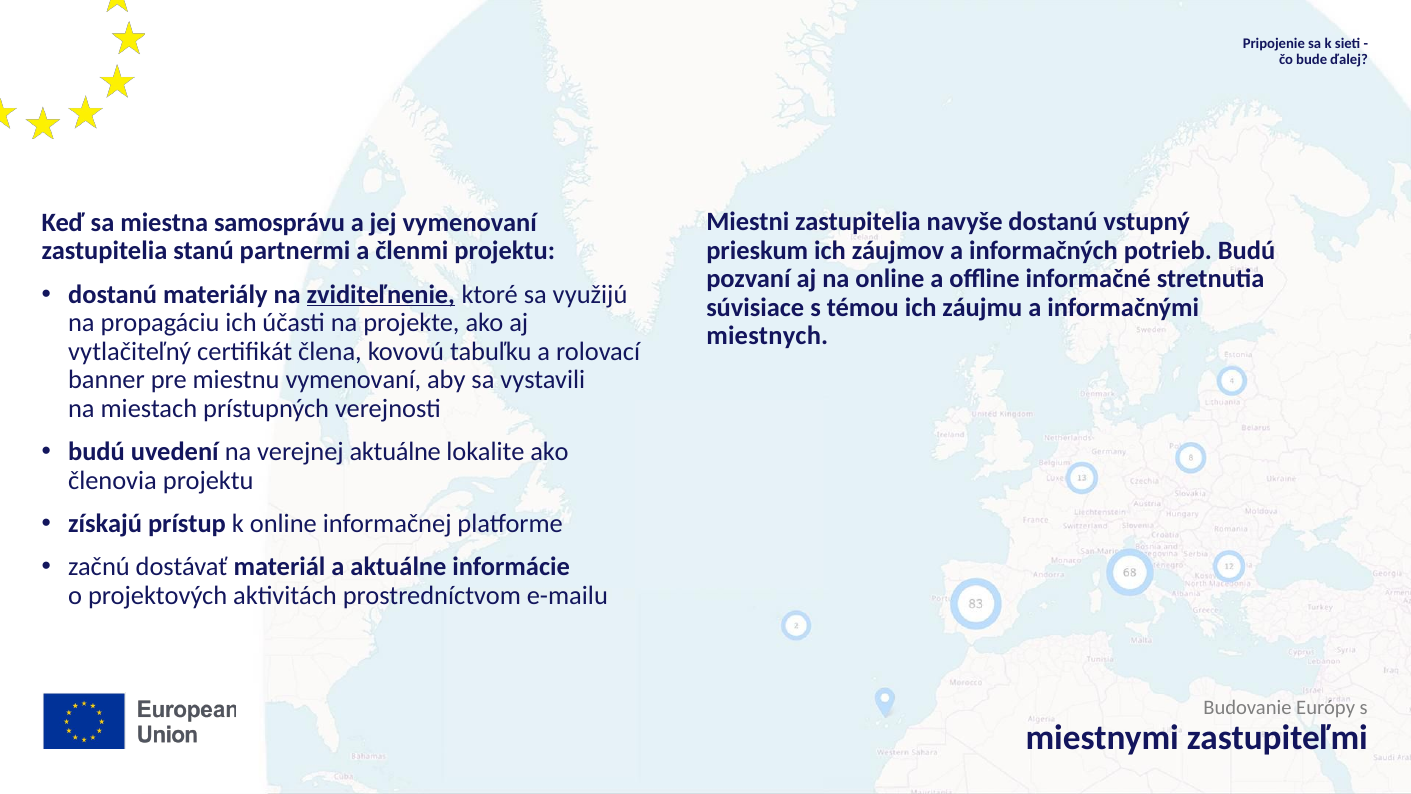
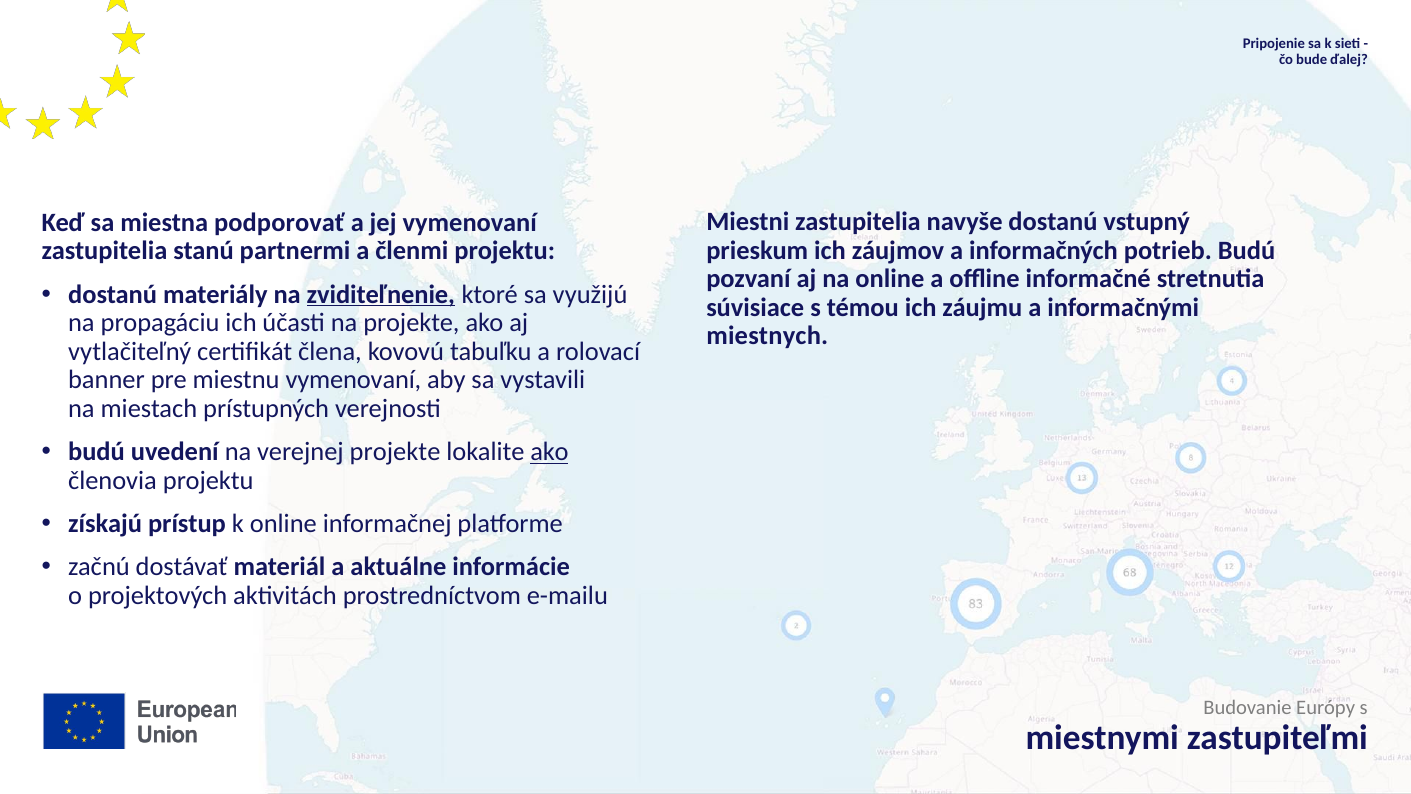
samosprávu: samosprávu -> podporovať (279, 222)
verejnej aktuálne: aktuálne -> projekte (395, 452)
ako underline: none -> present (549, 452)
